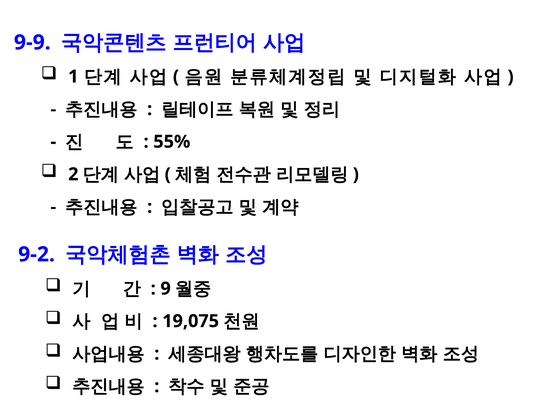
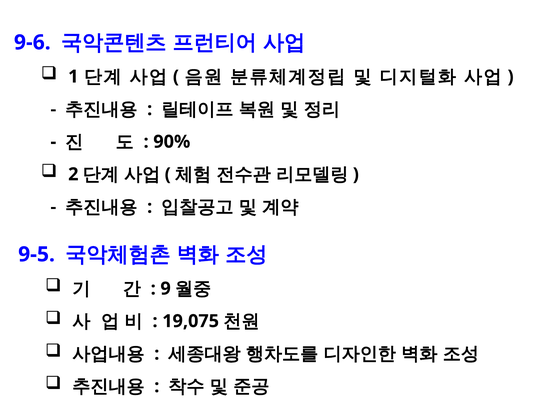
9-9: 9-9 -> 9-6 (32, 42)
55%: 55% -> 90% (172, 142)
9-2: 9-2 -> 9-5 (37, 254)
